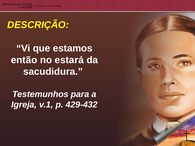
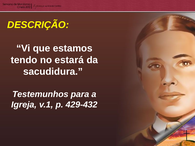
então: então -> tendo (24, 60)
